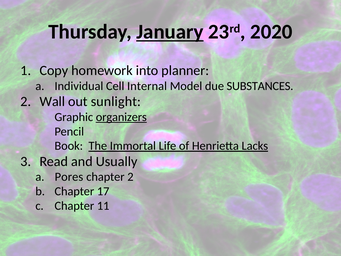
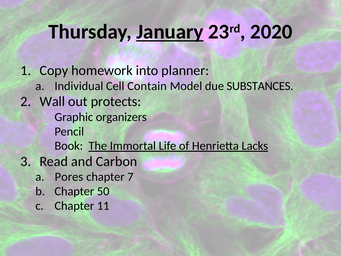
Internal: Internal -> Contain (147, 86)
sunlight: sunlight -> protects (116, 101)
organizers underline: present -> none (121, 117)
Usually: Usually -> Carbon (117, 161)
chapter 2: 2 -> 7 (130, 177)
17: 17 -> 50 (103, 191)
